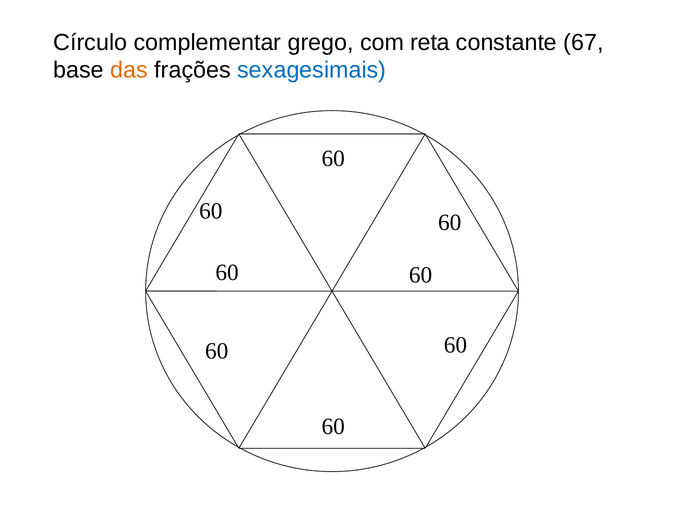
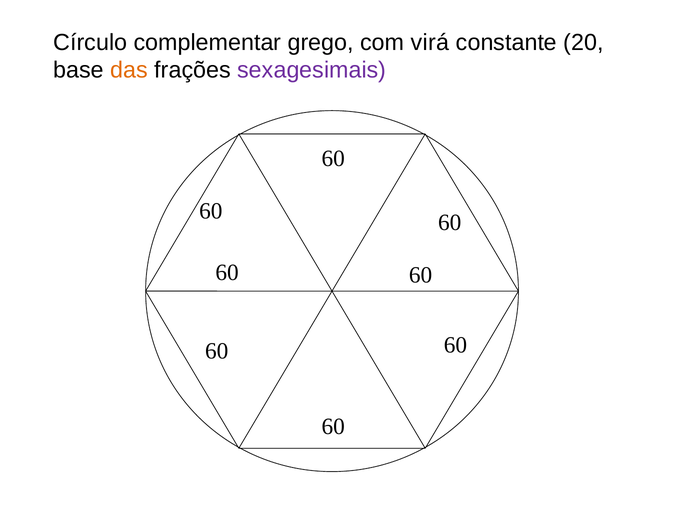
reta: reta -> virá (430, 42)
67: 67 -> 20 (583, 42)
sexagesimais colour: blue -> purple (312, 70)
